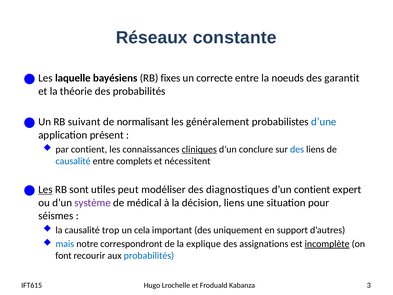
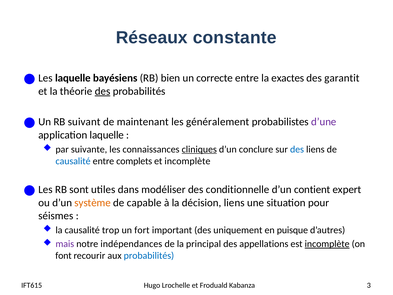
fixes: fixes -> bien (170, 78)
noeuds: noeuds -> exactes (288, 78)
des underline: none -> present (103, 91)
normalisant: normalisant -> maintenant (143, 122)
d’une colour: blue -> purple (324, 122)
application présent: présent -> laquelle (107, 135)
par contient: contient -> suivante (89, 149)
et nécessitent: nécessitent -> incomplète (187, 161)
Les underline: present -> none (45, 189)
peut: peut -> dans (128, 189)
diagnostiques: diagnostiques -> conditionnelle (238, 189)
système colour: purple -> orange (93, 203)
médical: médical -> capable (144, 203)
cela: cela -> fort (142, 230)
support: support -> puisque (292, 230)
mais colour: blue -> purple (65, 244)
correspondront: correspondront -> indépendances (131, 244)
explique: explique -> principal (204, 244)
assignations: assignations -> appellations (264, 244)
